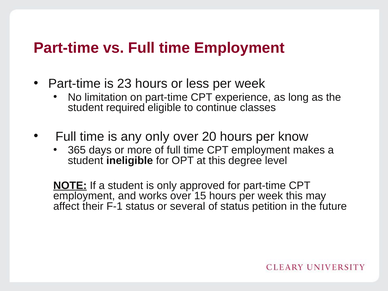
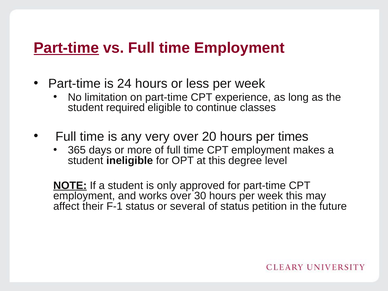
Part-time underline: none -> present (66, 48)
23: 23 -> 24 (124, 84)
any only: only -> very (157, 137)
know: know -> times (293, 137)
15: 15 -> 30 (200, 196)
